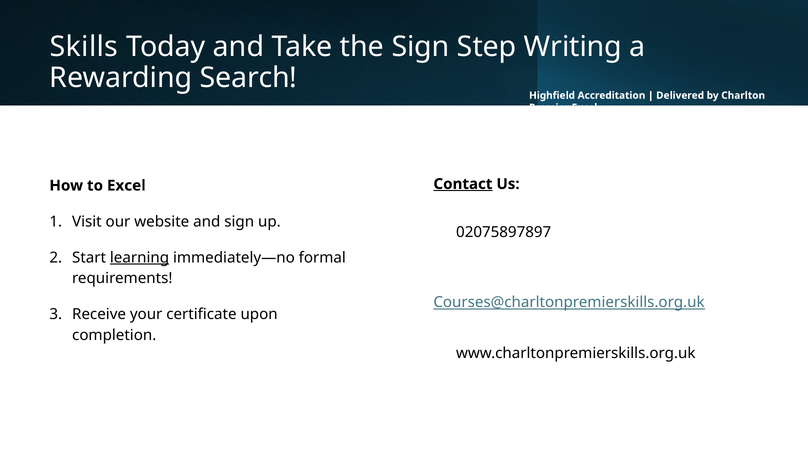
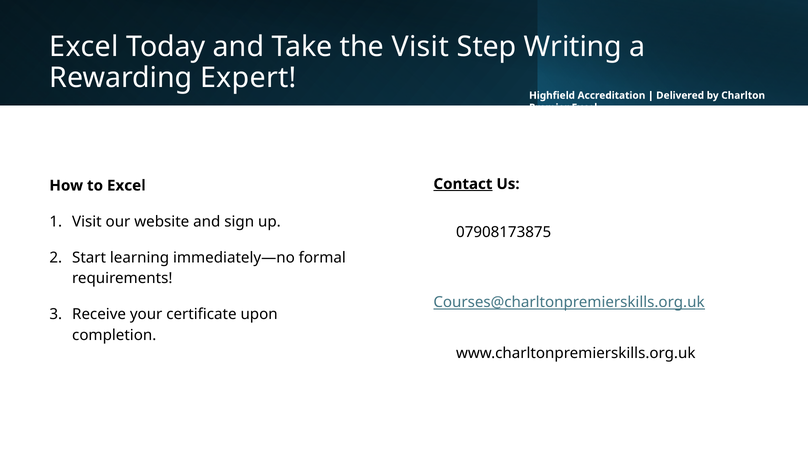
Skills: Skills -> Excel (84, 47)
the Sign: Sign -> Visit (420, 47)
Search: Search -> Expert (248, 78)
02075897897: 02075897897 -> 07908173875 (504, 233)
learning underline: present -> none (140, 258)
